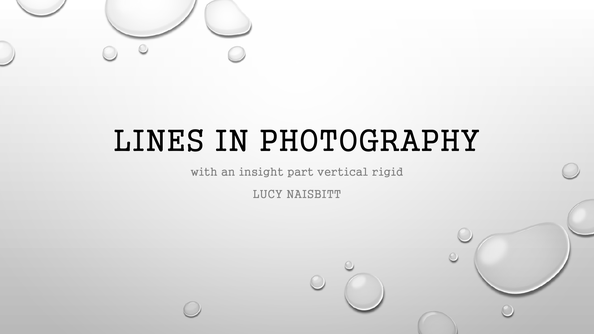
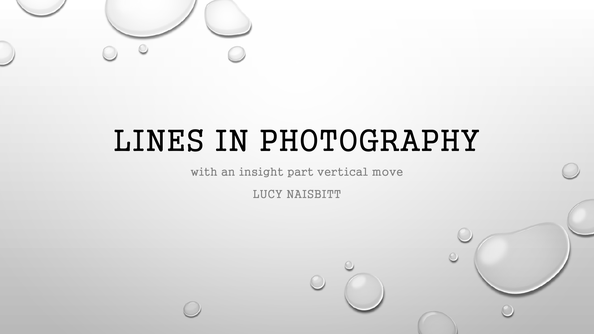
rigid: rigid -> move (388, 172)
